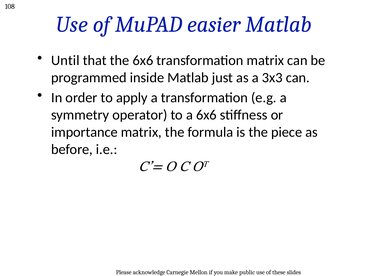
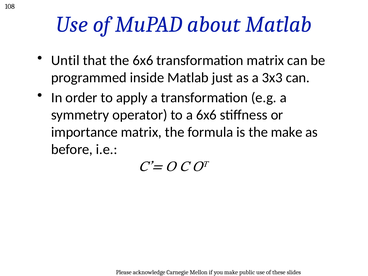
easier: easier -> about (214, 25)
the piece: piece -> make (287, 132)
